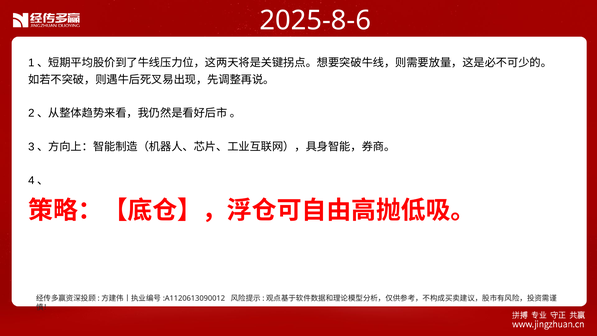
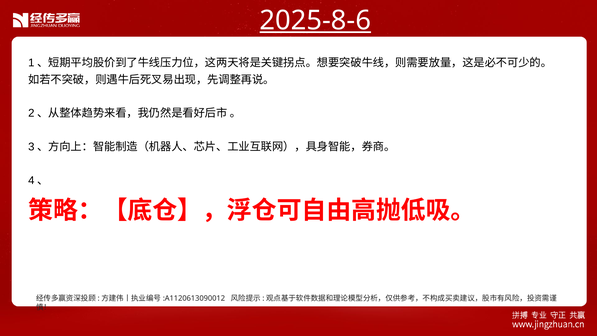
2025-8-6 underline: none -> present (315, 21)
